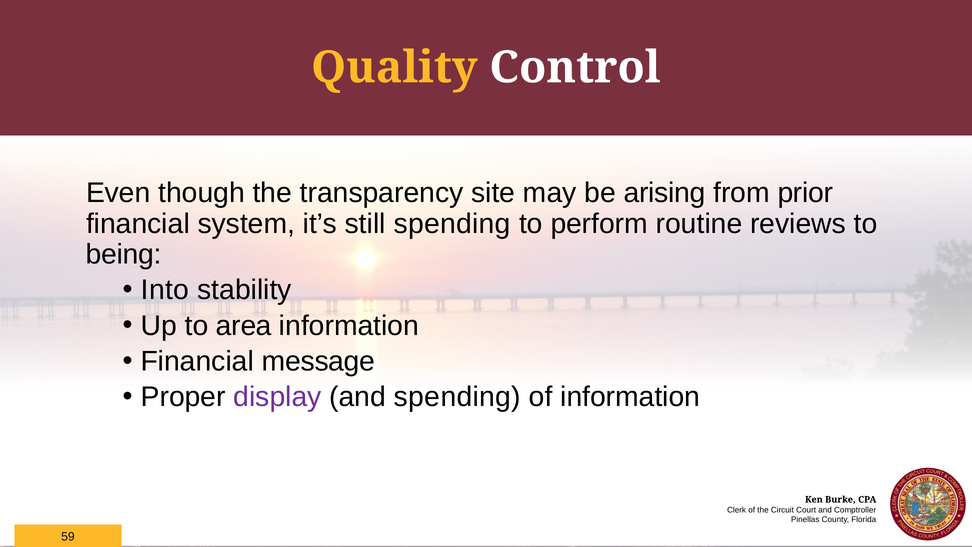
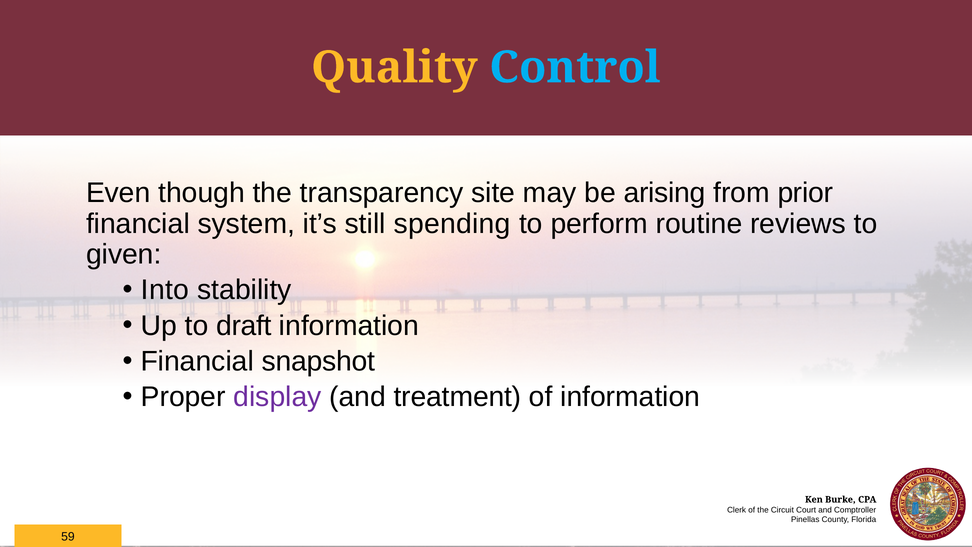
Control colour: white -> light blue (575, 68)
being: being -> given (124, 254)
area: area -> draft (244, 326)
message: message -> snapshot (318, 361)
and spending: spending -> treatment (458, 397)
